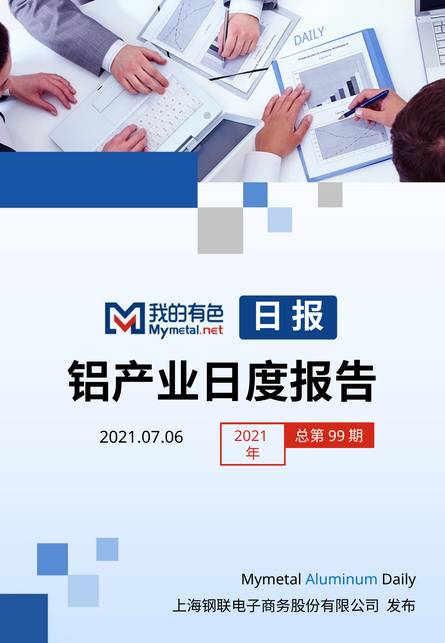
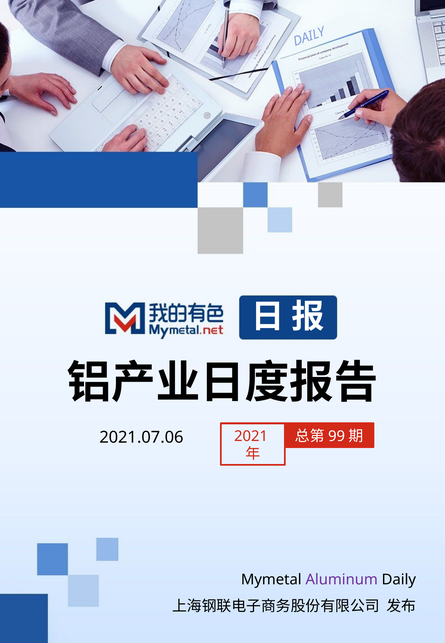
Aluminum colour: blue -> purple (342, 579)
